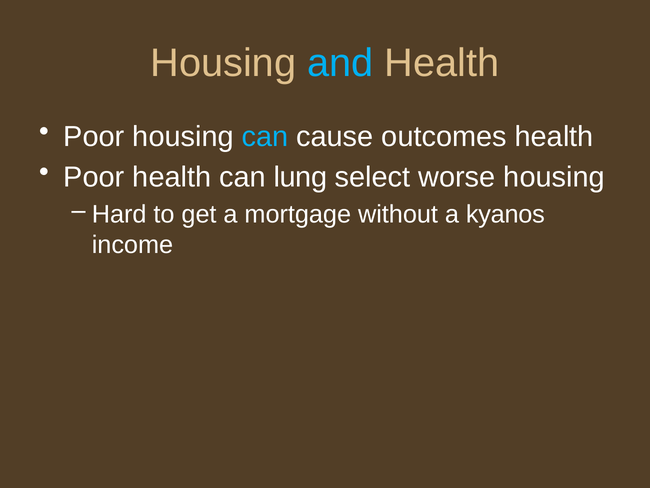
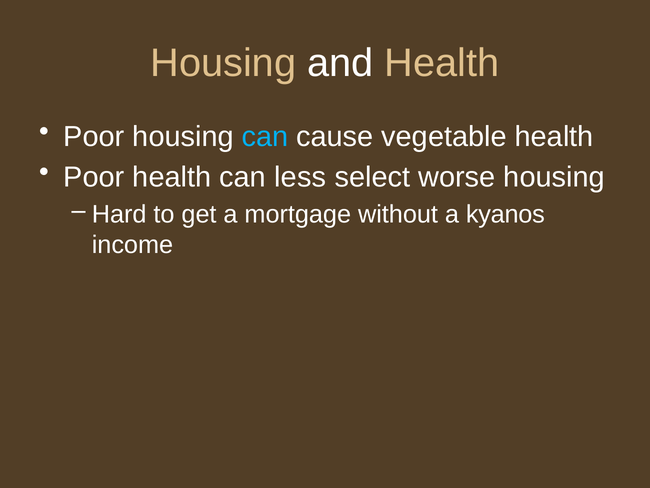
and colour: light blue -> white (340, 63)
outcomes: outcomes -> vegetable (444, 136)
lung: lung -> less (300, 177)
